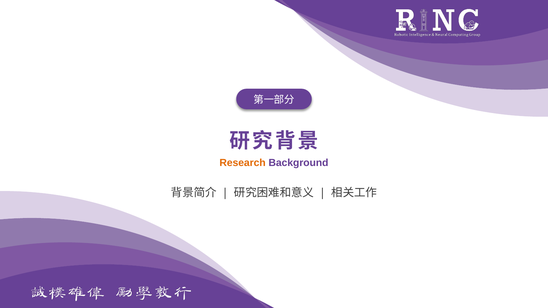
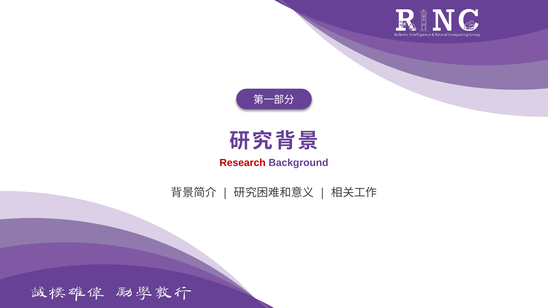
Research colour: orange -> red (243, 163)
